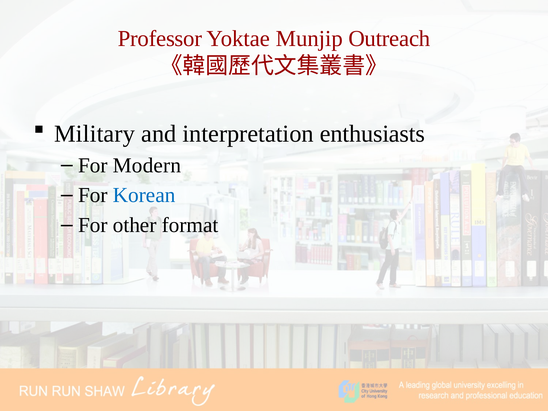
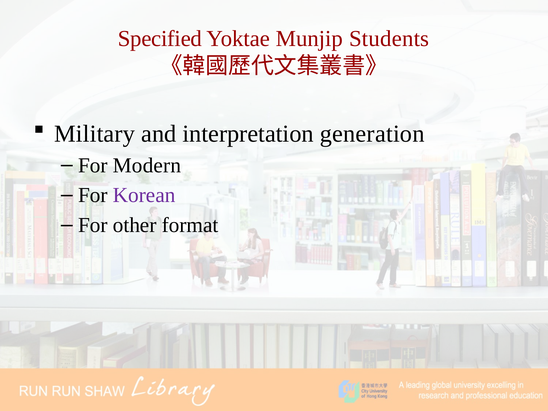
Professor: Professor -> Specified (160, 39)
Outreach: Outreach -> Students (389, 39)
enthusiasts: enthusiasts -> generation (372, 134)
Korean colour: blue -> purple (144, 195)
